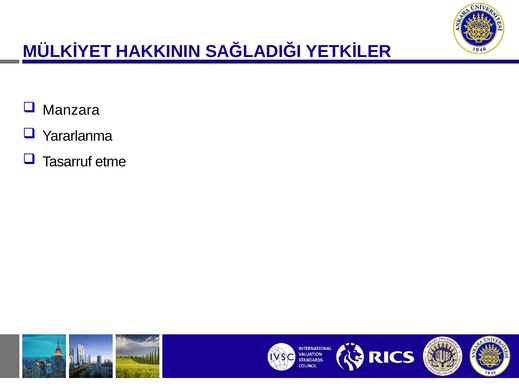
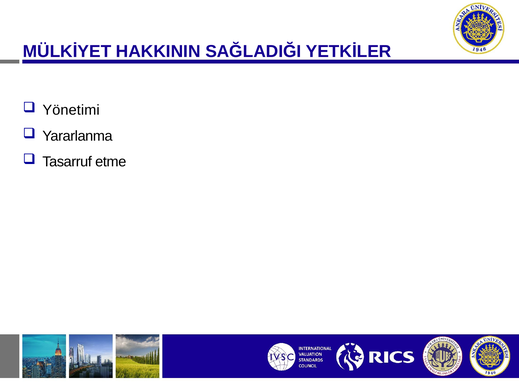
Manzara: Manzara -> Yönetimi (71, 110)
